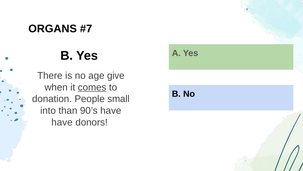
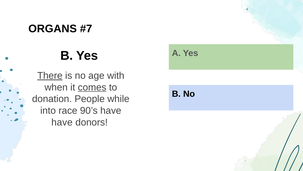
There underline: none -> present (50, 75)
give: give -> with (116, 75)
small: small -> while (118, 99)
than: than -> race (68, 110)
